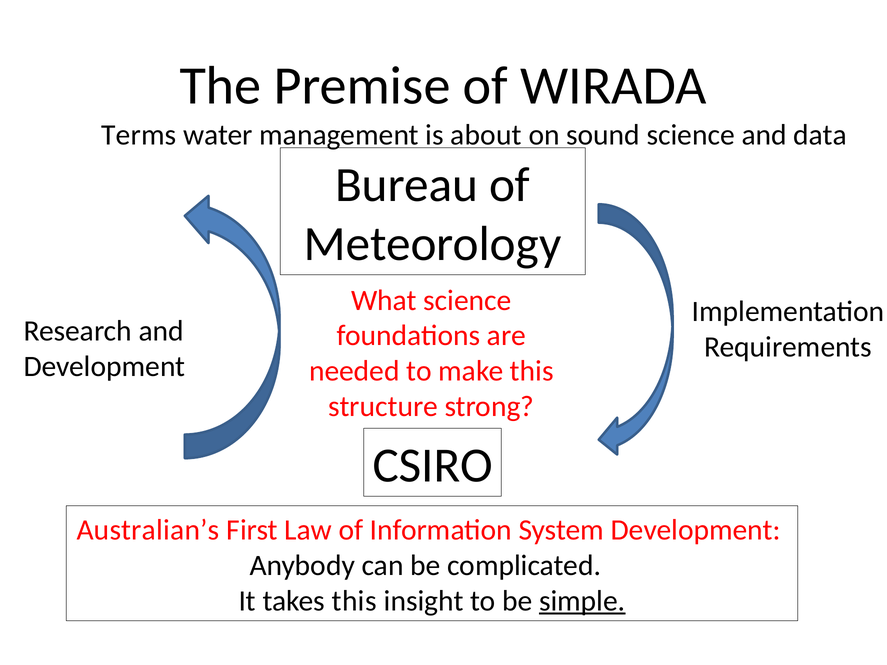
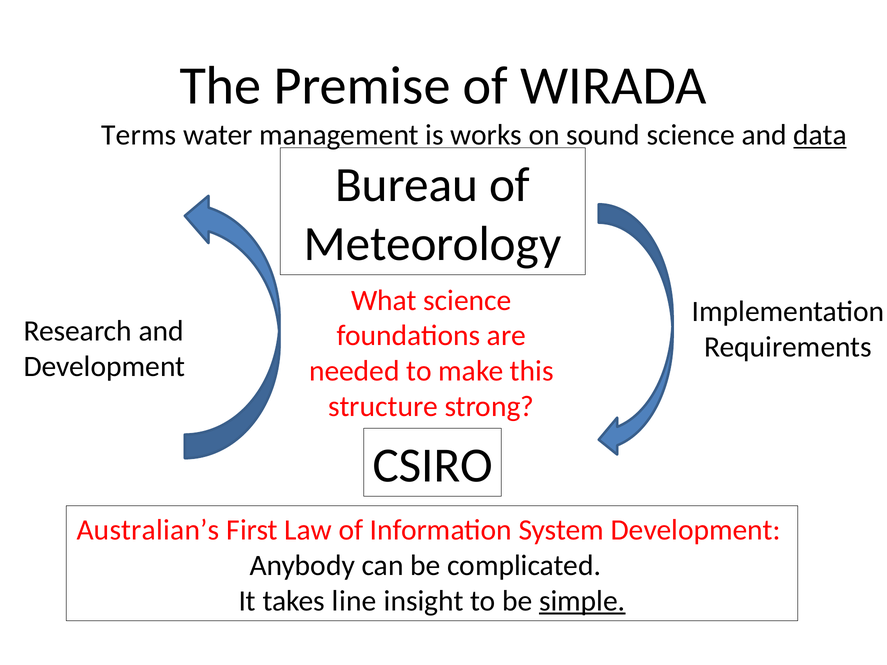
about: about -> works (486, 135)
data underline: none -> present (820, 135)
takes this: this -> line (354, 601)
